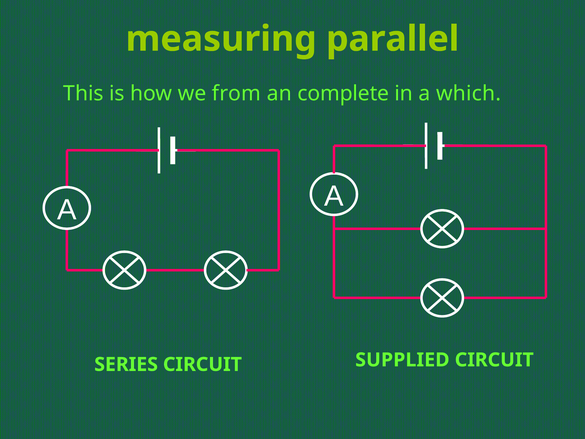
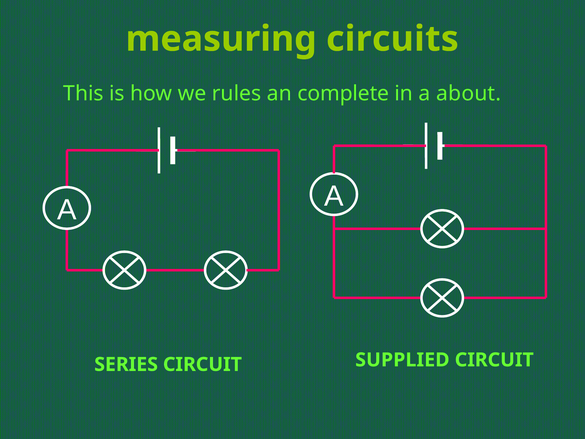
parallel: parallel -> circuits (392, 39)
from: from -> rules (237, 94)
which: which -> about (469, 94)
